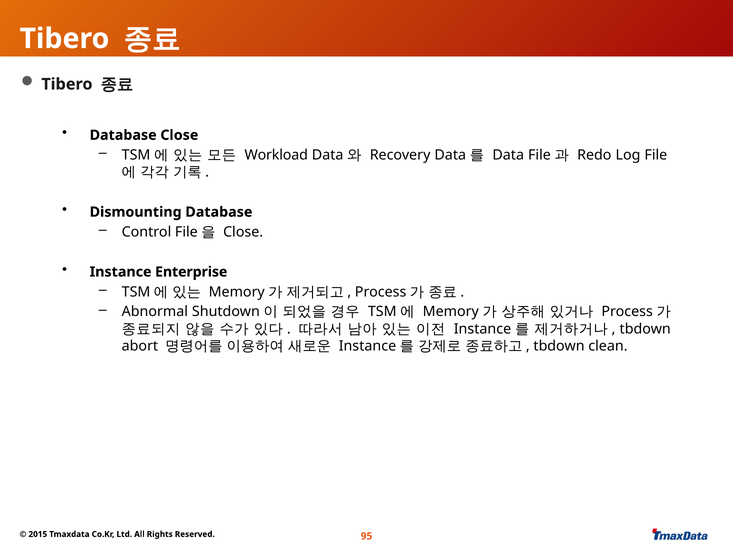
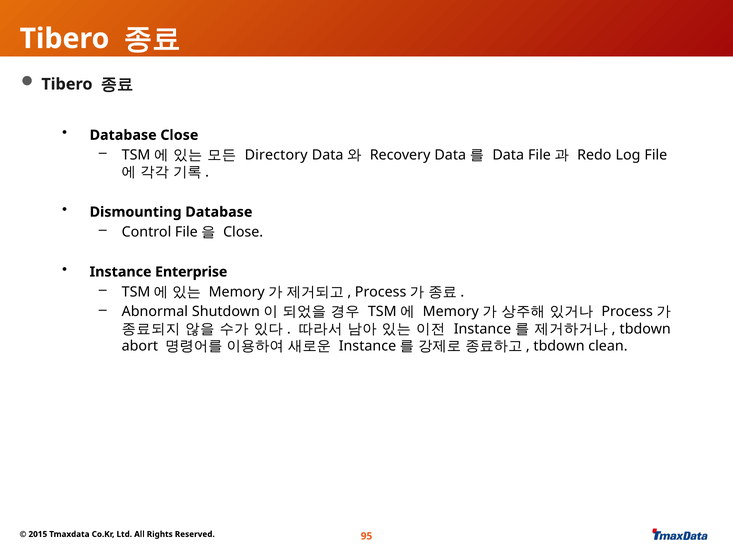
Workload: Workload -> Directory (276, 155)
